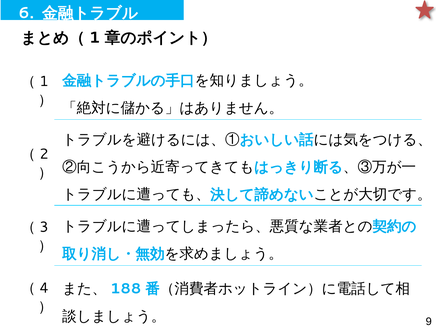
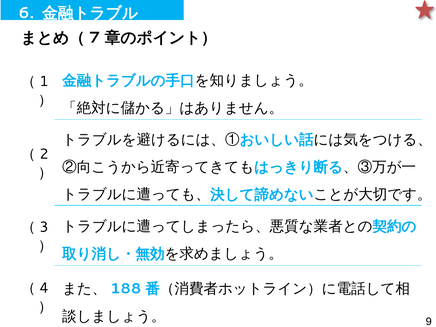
1: 1 -> 7 (95, 38)
